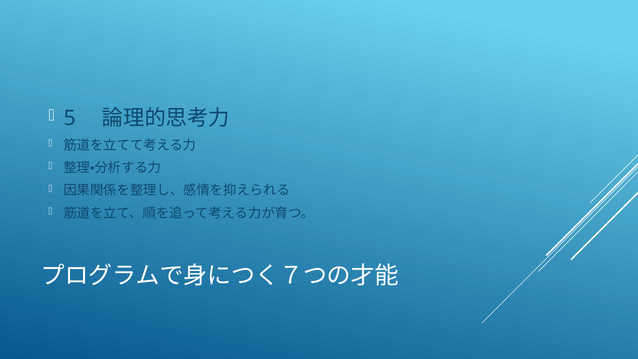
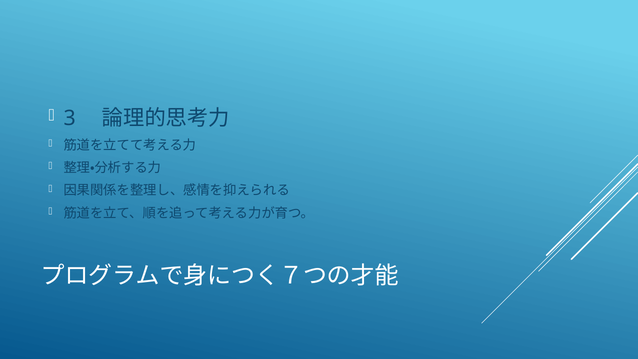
5: 5 -> 3 (70, 118)
